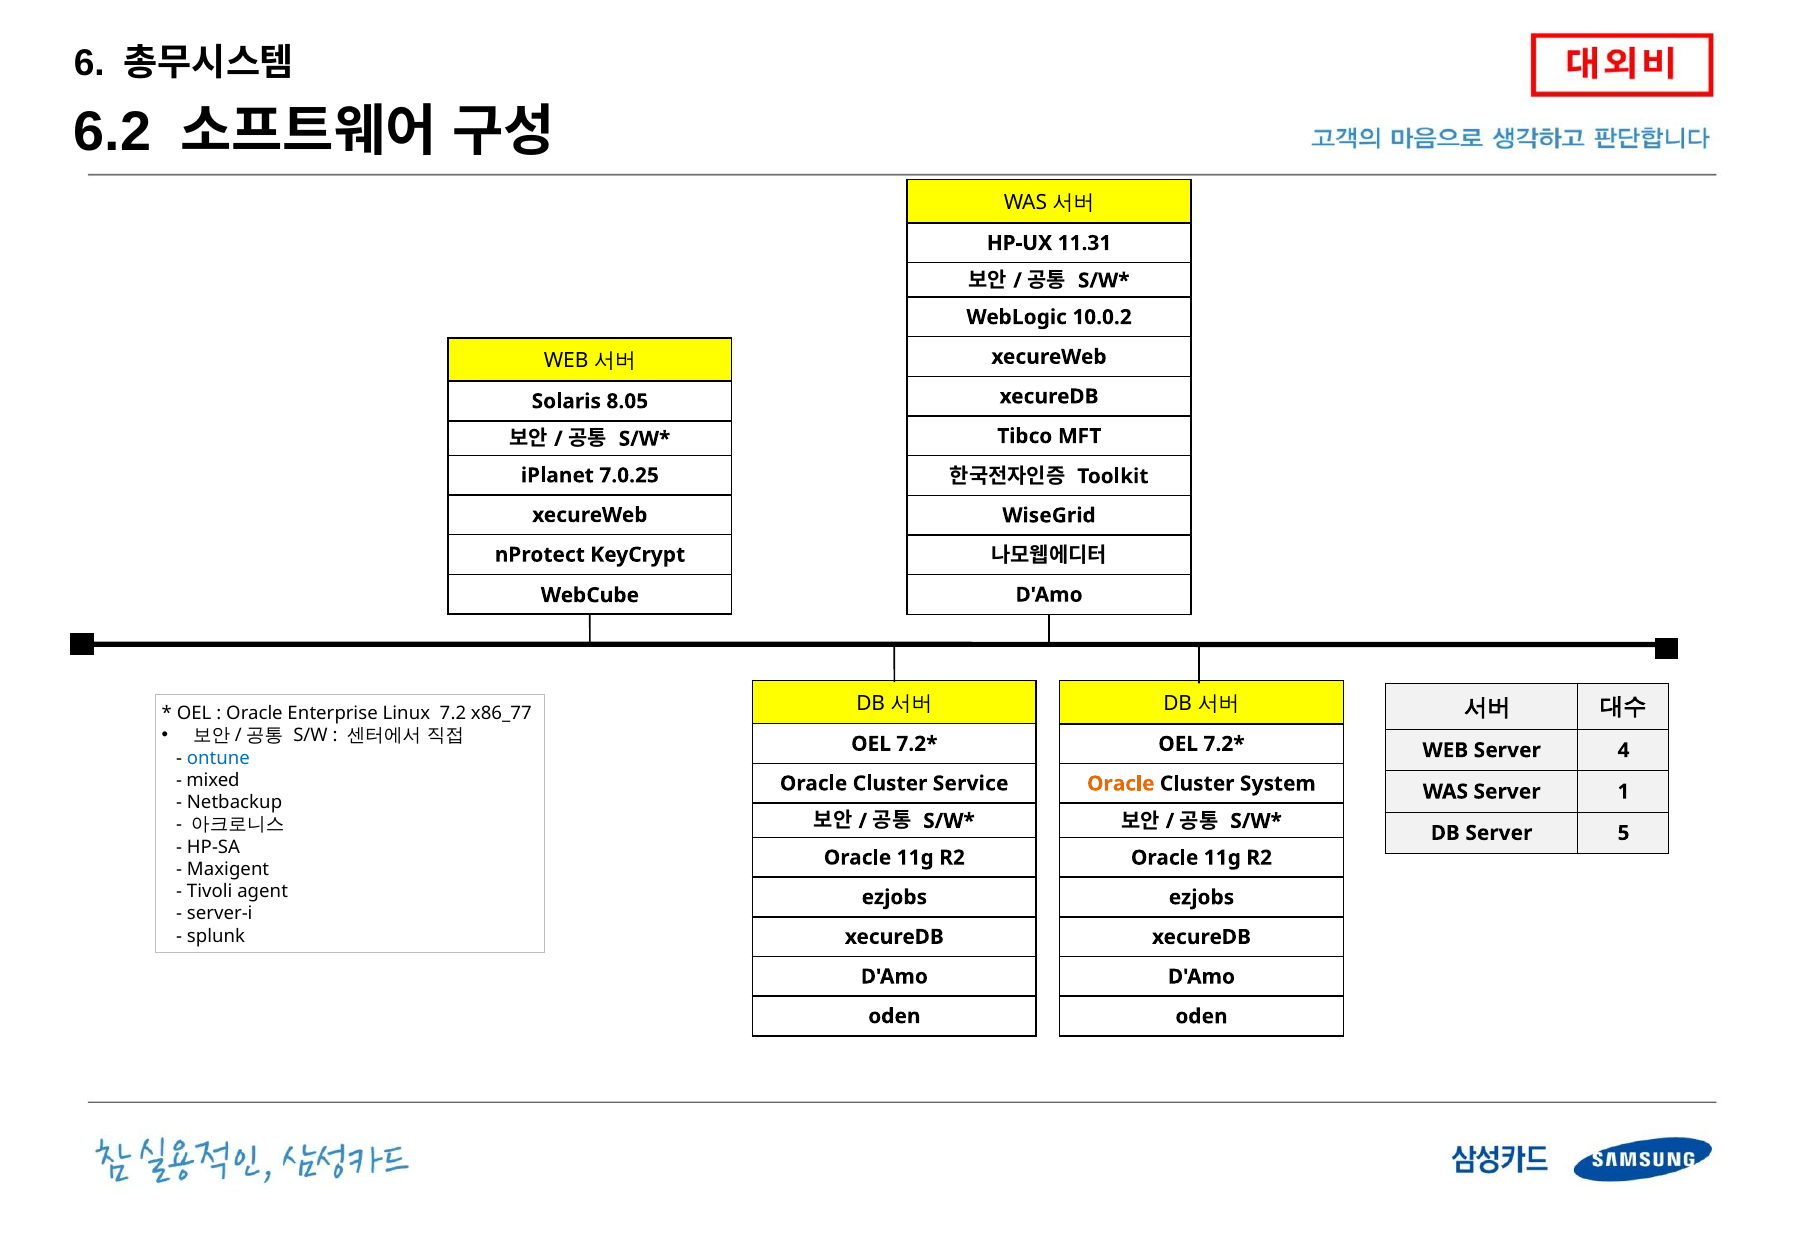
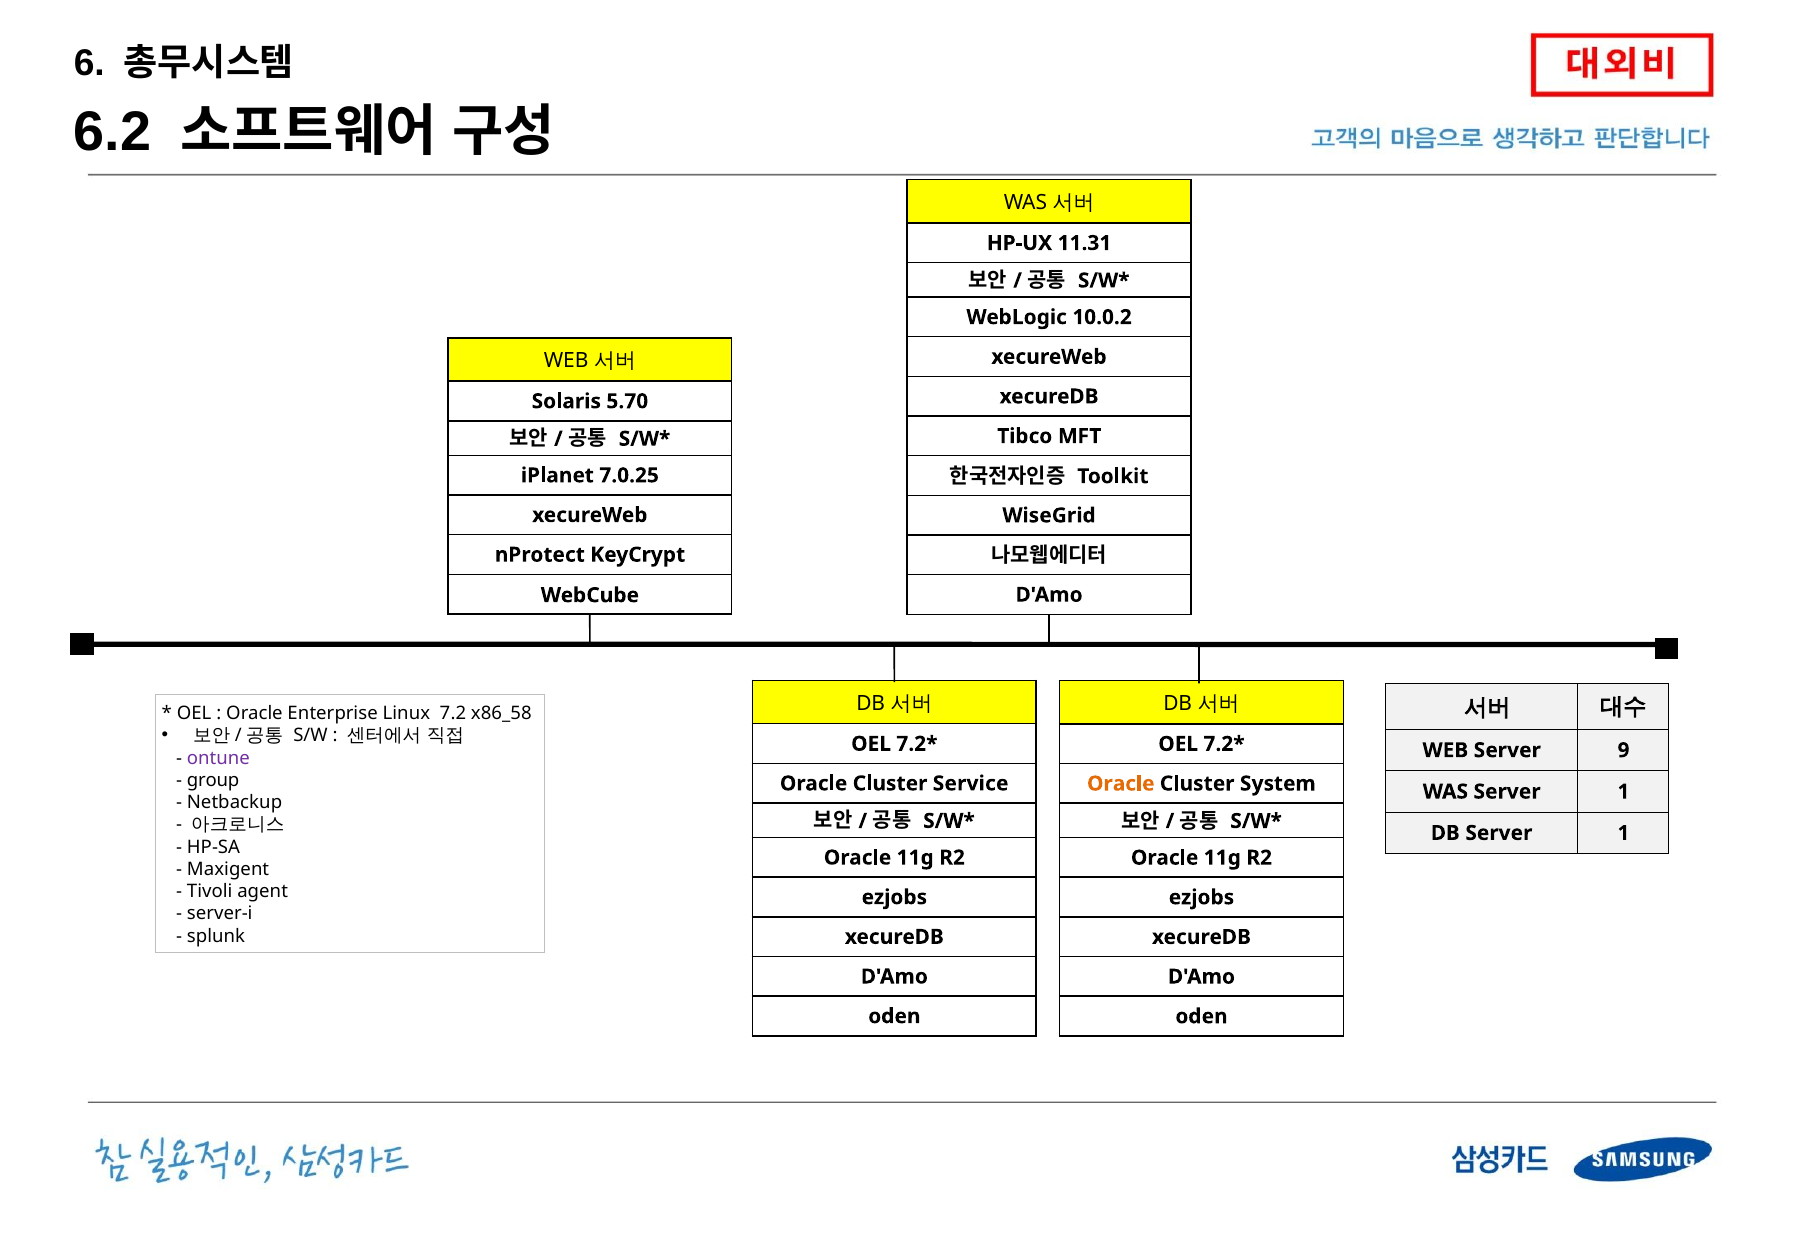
8.05: 8.05 -> 5.70 (627, 401)
x86_77: x86_77 -> x86_58 (501, 713)
4: 4 -> 9 (1624, 750)
ontune colour: blue -> purple (218, 758)
mixed: mixed -> group (213, 780)
DB Server 5: 5 -> 1 (1624, 833)
